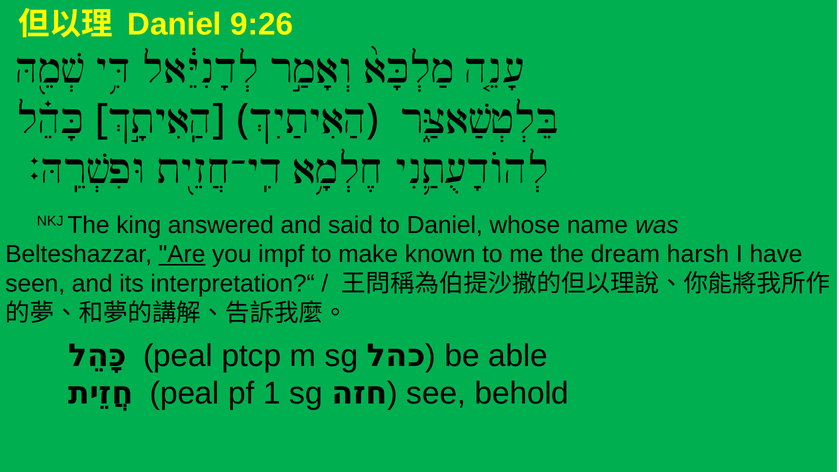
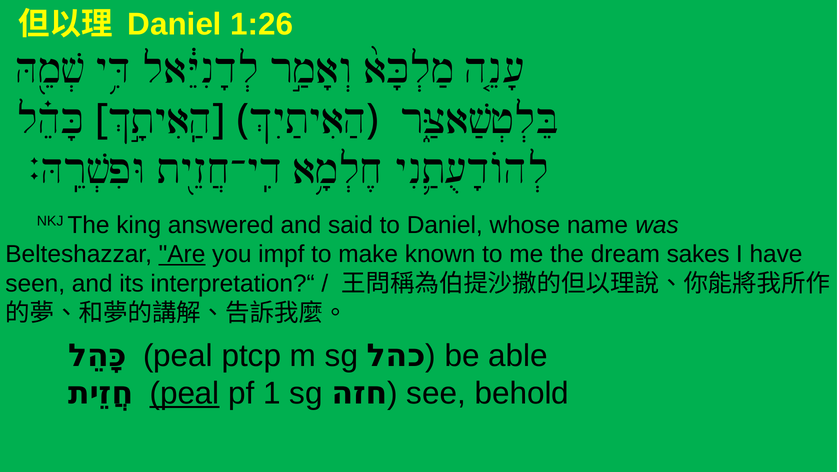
9:26: 9:26 -> 1:26 (262, 24)
harsh: harsh -> sakes (698, 254)
peal underline: none -> present (185, 393)
